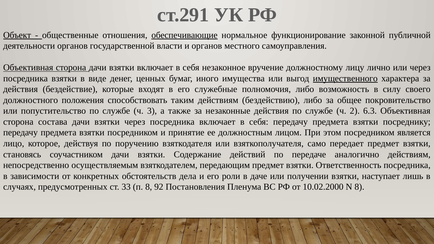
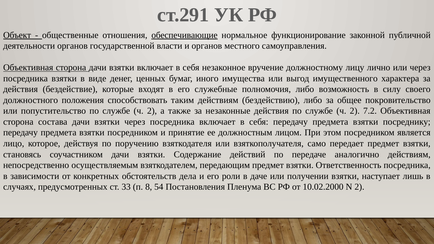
имущественного underline: present -> none (345, 78)
3: 3 -> 2 (152, 111)
6.3: 6.3 -> 7.2 (370, 111)
92: 92 -> 54 (159, 187)
N 8: 8 -> 2 (359, 187)
